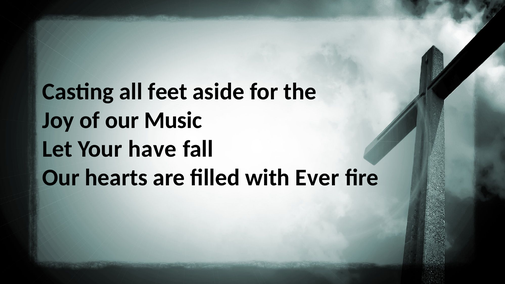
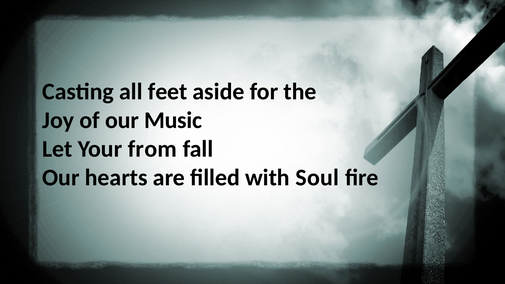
have: have -> from (152, 149)
Ever: Ever -> Soul (317, 178)
